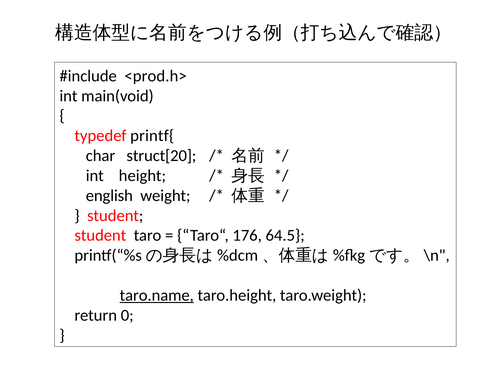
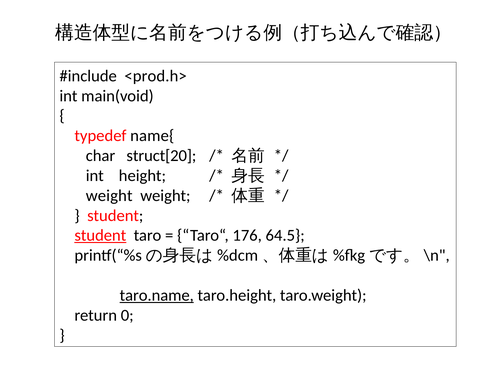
printf{: printf{ -> name{ (152, 136)
english: english -> weight (109, 196)
student underline: none -> present (100, 236)
